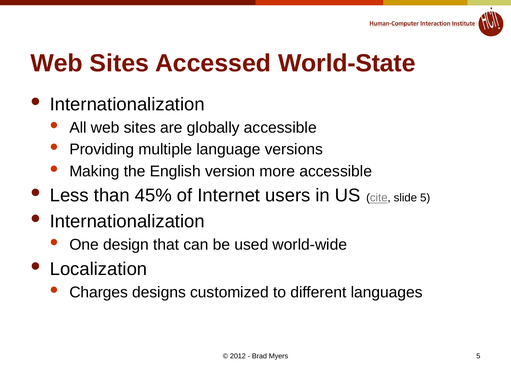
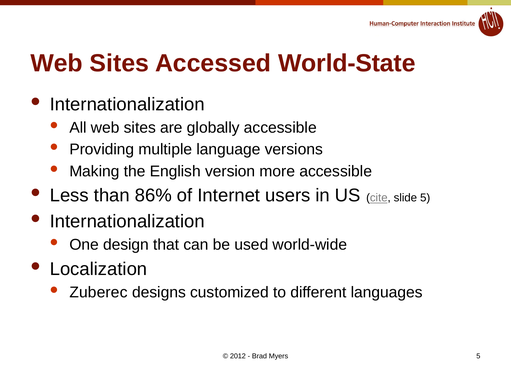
45%: 45% -> 86% (153, 196)
Charges: Charges -> Zuberec (99, 293)
